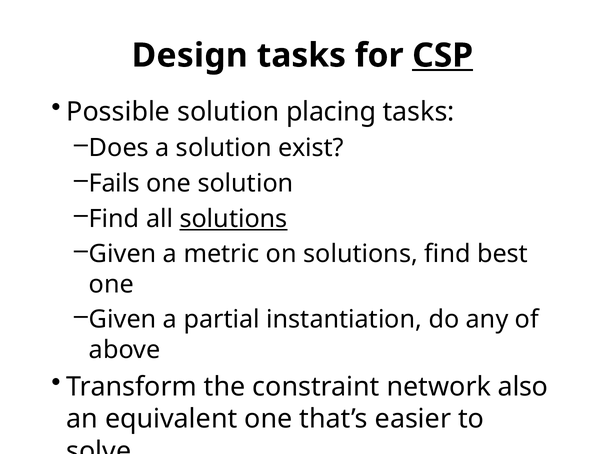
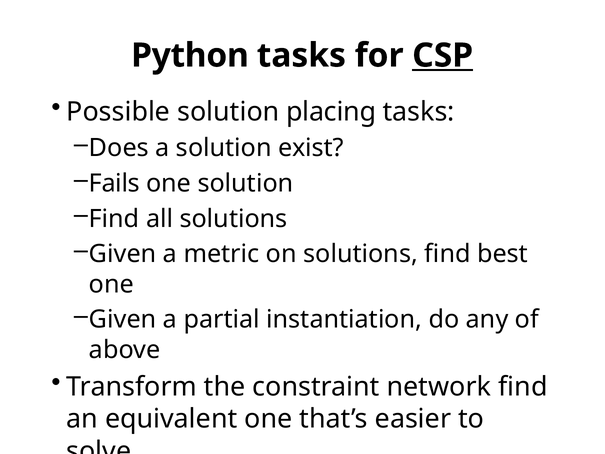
Design: Design -> Python (190, 55)
solutions underline: present -> none (234, 219)
network also: also -> find (523, 386)
